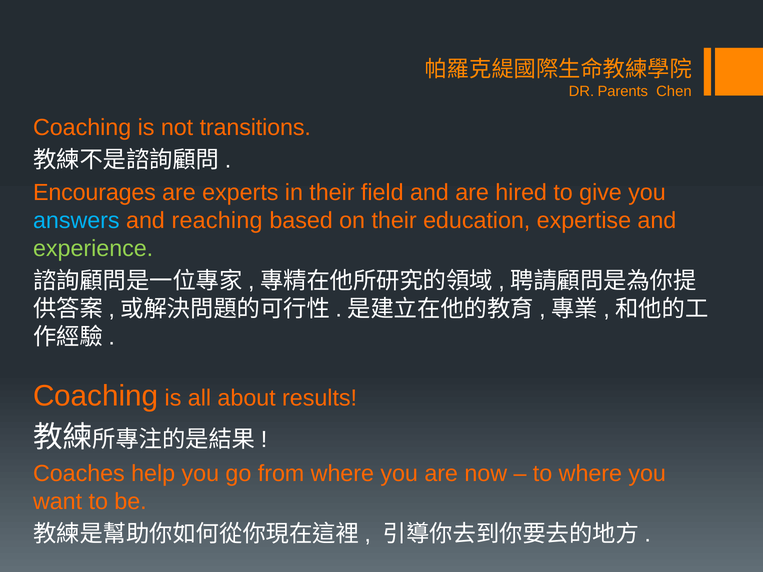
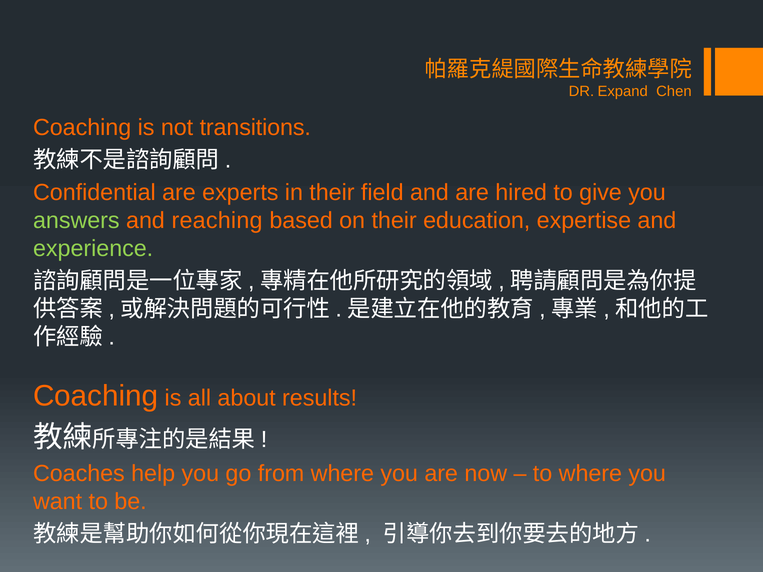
Parents: Parents -> Expand (623, 91)
Encourages: Encourages -> Confidential (94, 193)
answers colour: light blue -> light green (76, 221)
